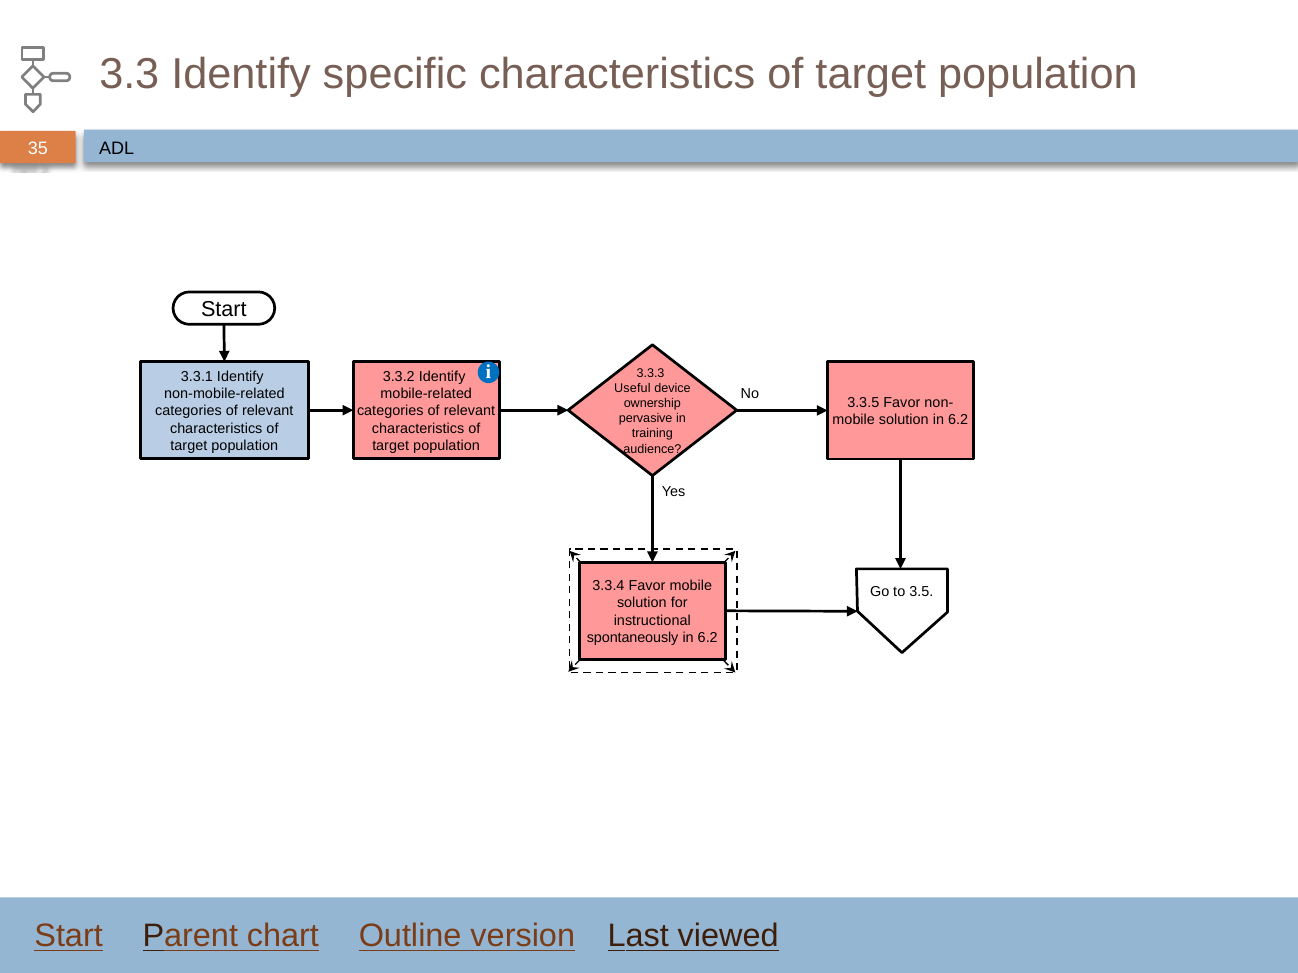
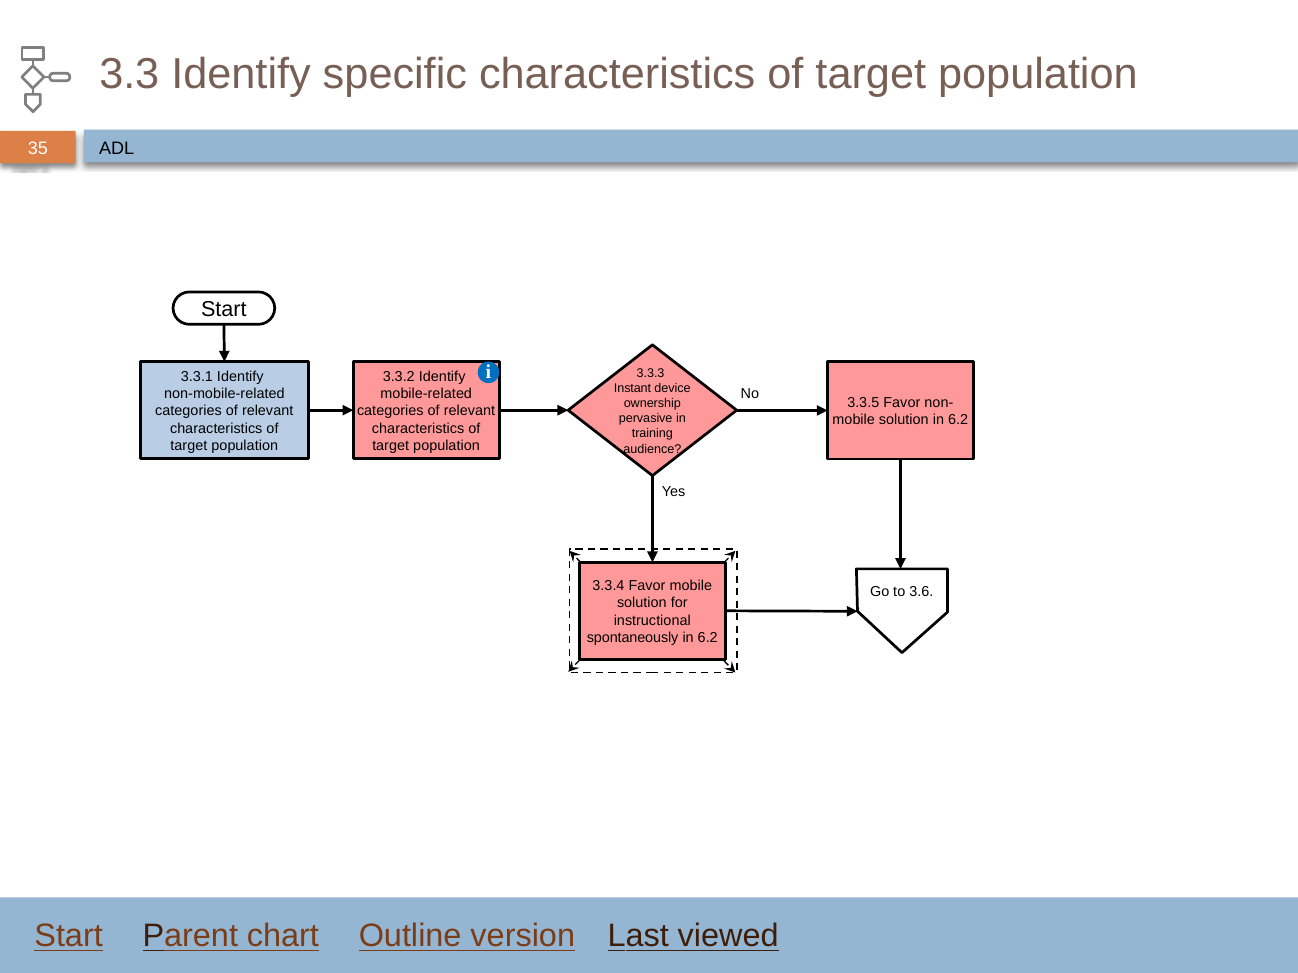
Useful: Useful -> Instant (633, 389)
3.5: 3.5 -> 3.6 (921, 592)
